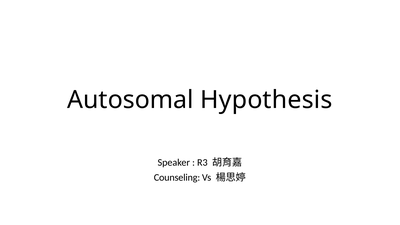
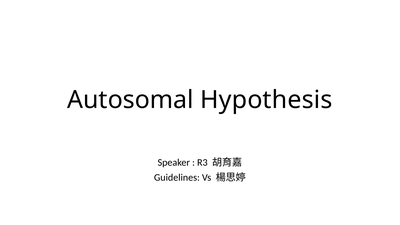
Counseling: Counseling -> Guidelines (177, 177)
